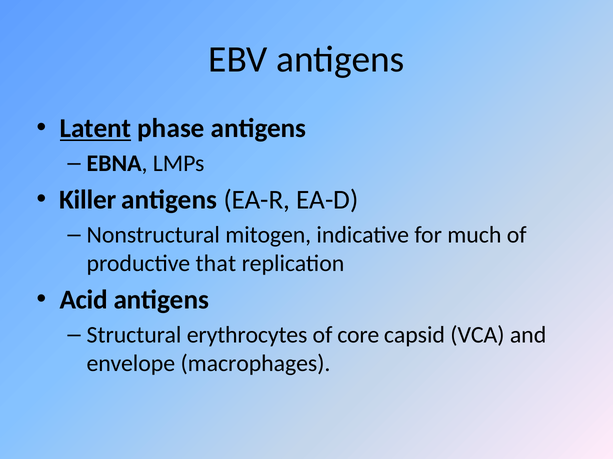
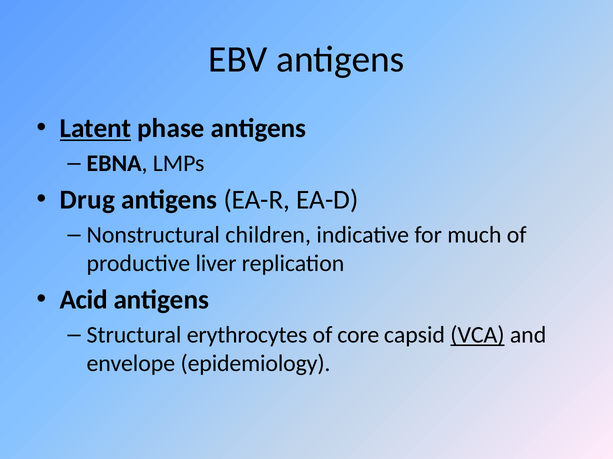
Killer: Killer -> Drug (87, 200)
mitogen: mitogen -> children (268, 235)
that: that -> liver (216, 264)
VCA underline: none -> present (477, 336)
macrophages: macrophages -> epidemiology (256, 364)
